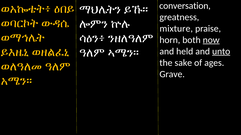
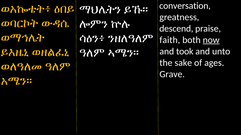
mixture: mixture -> descend (176, 29)
horn: horn -> faith (170, 40)
held: held -> took (185, 52)
unto underline: present -> none (221, 52)
